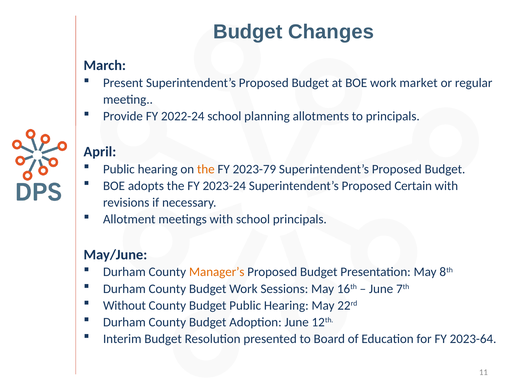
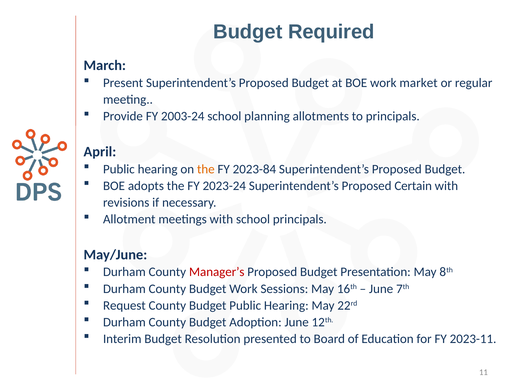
Changes: Changes -> Required (331, 32)
2022-24: 2022-24 -> 2003-24 (183, 116)
2023-79: 2023-79 -> 2023-84 (254, 169)
Manager’s colour: orange -> red (217, 272)
Without: Without -> Request (124, 305)
2023-64: 2023-64 -> 2023-11 (473, 338)
